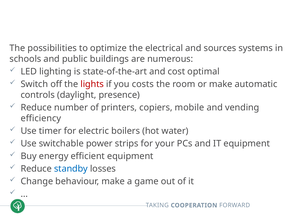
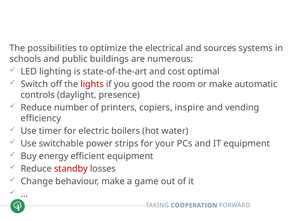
costs: costs -> good (143, 84)
mobile: mobile -> inspire (189, 108)
standby colour: blue -> red (71, 169)
